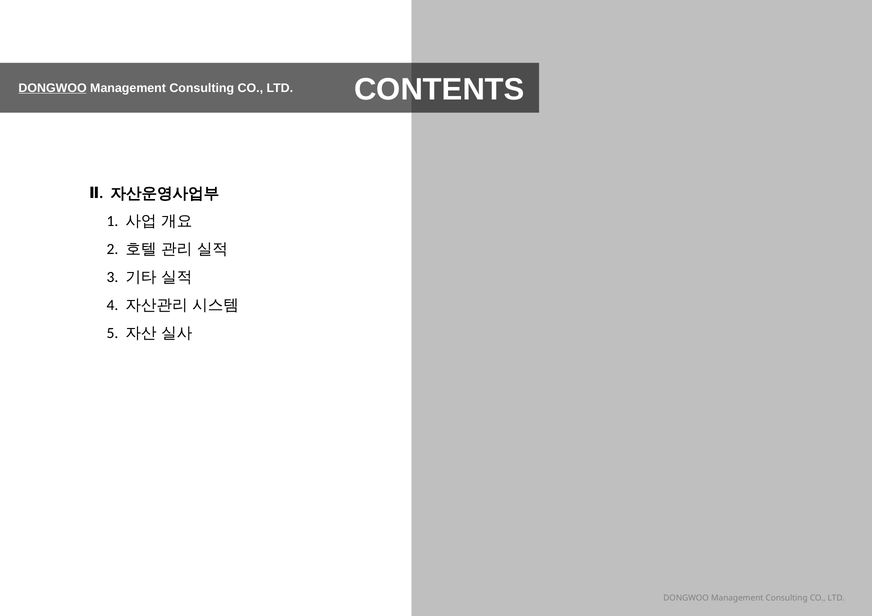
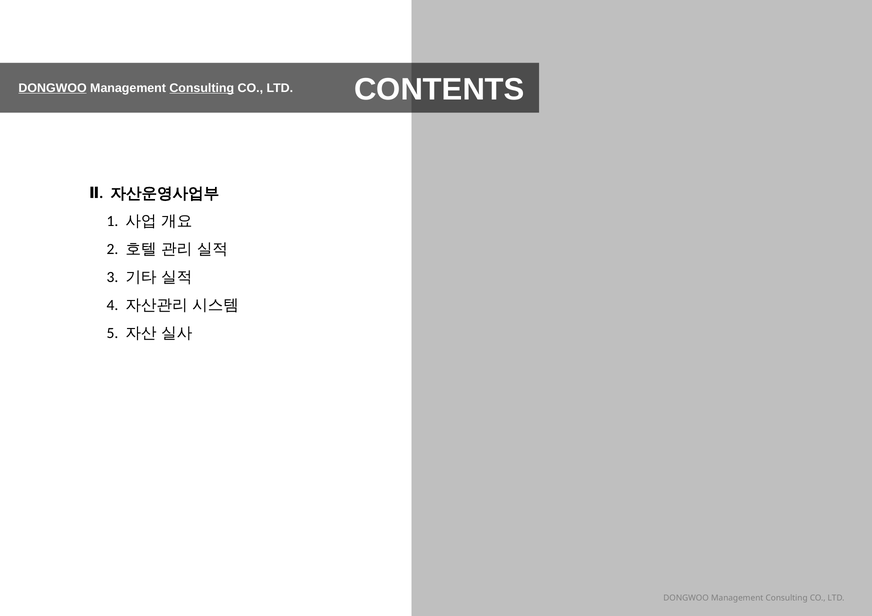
Consulting underline: none -> present (202, 88)
